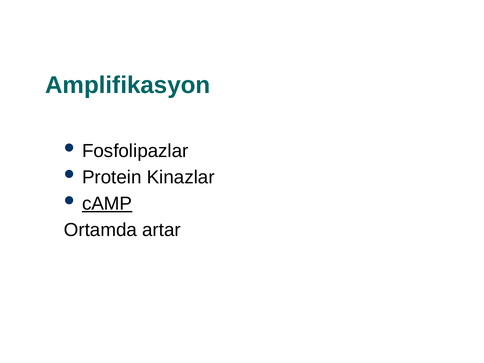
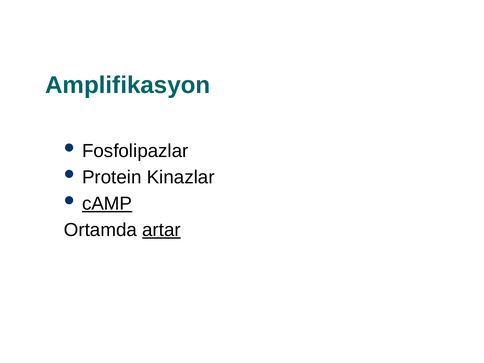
artar underline: none -> present (161, 230)
